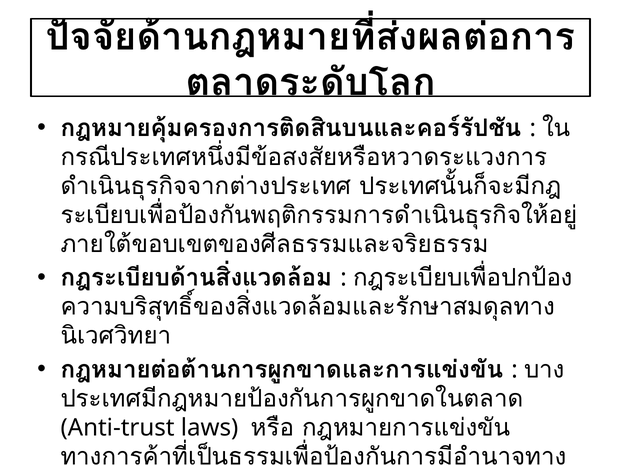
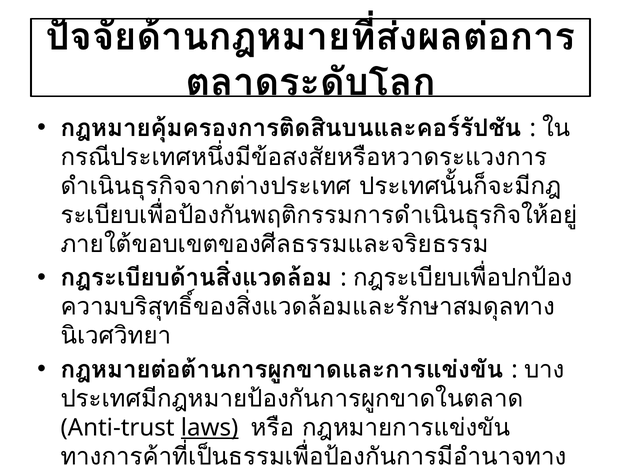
laws underline: none -> present (210, 428)
